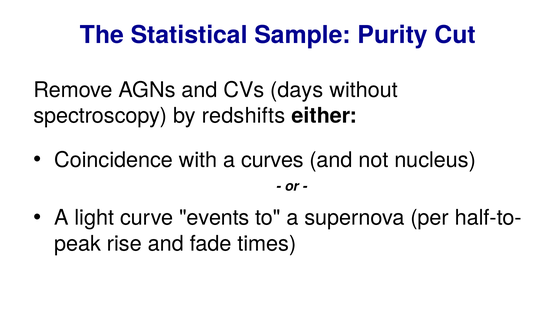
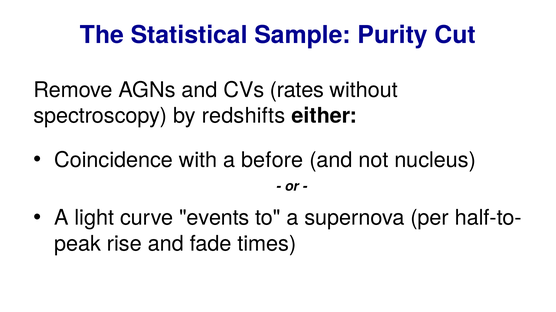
days: days -> rates (297, 90)
curves: curves -> before (272, 160)
